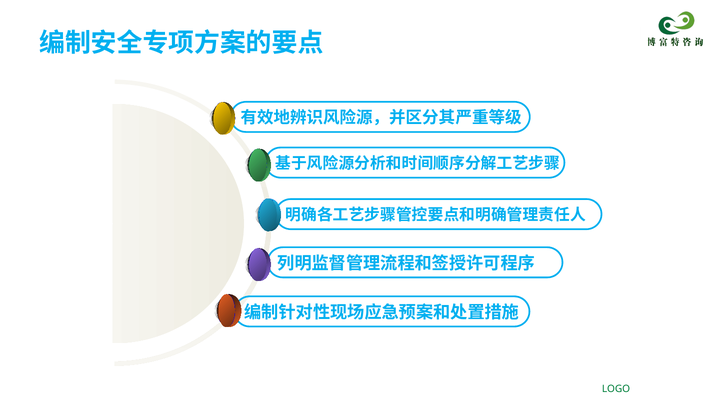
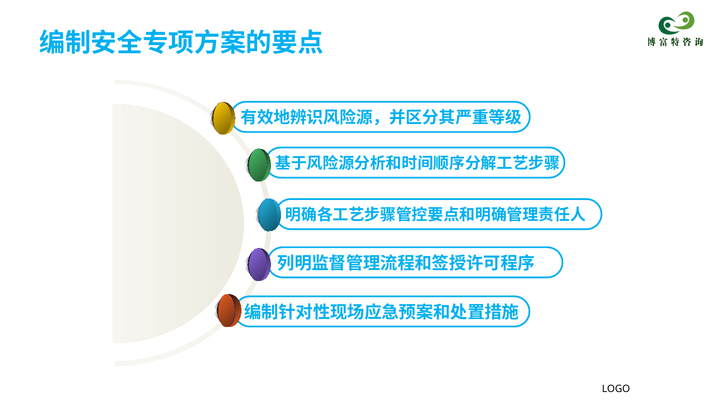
LOGO colour: green -> black (616, 388)
